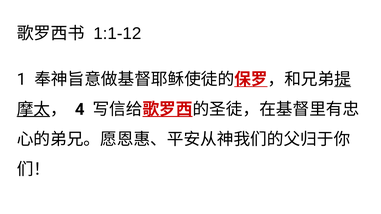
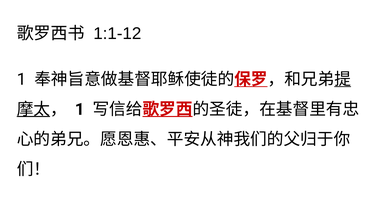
4: 4 -> 1 (80, 110)
